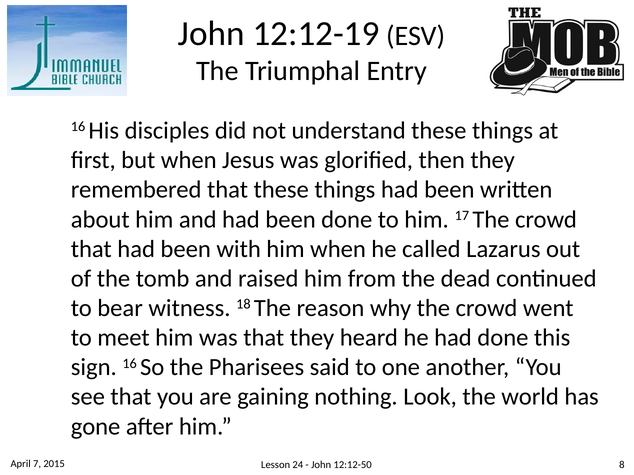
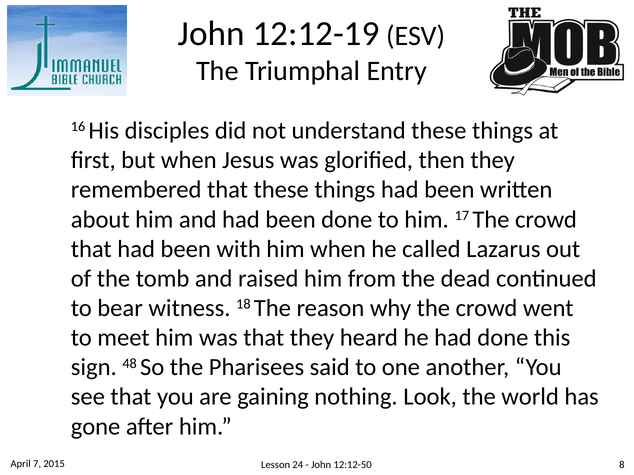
sign 16: 16 -> 48 (130, 364)
